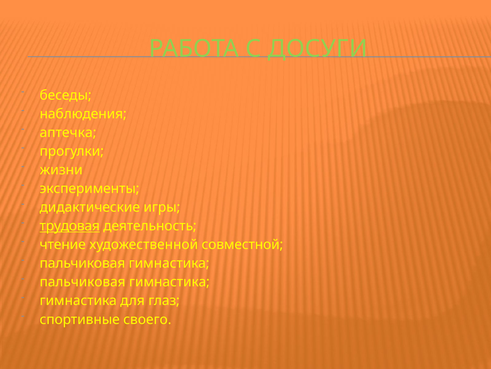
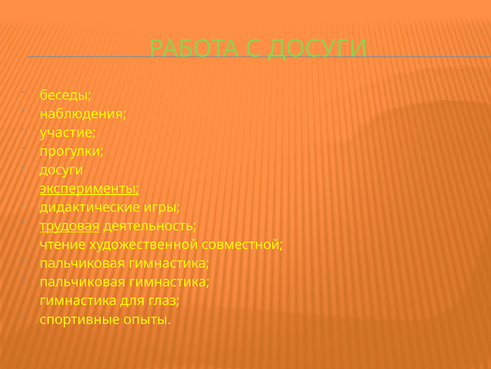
аптечка: аптечка -> участие (68, 132)
жизни: жизни -> досуги (61, 170)
эксперименты underline: none -> present (90, 188)
своего: своего -> опыты (147, 319)
